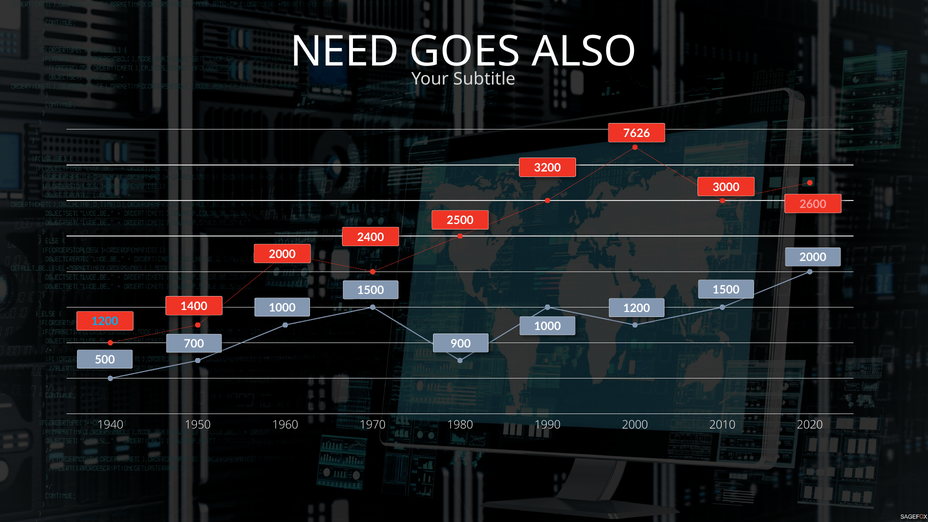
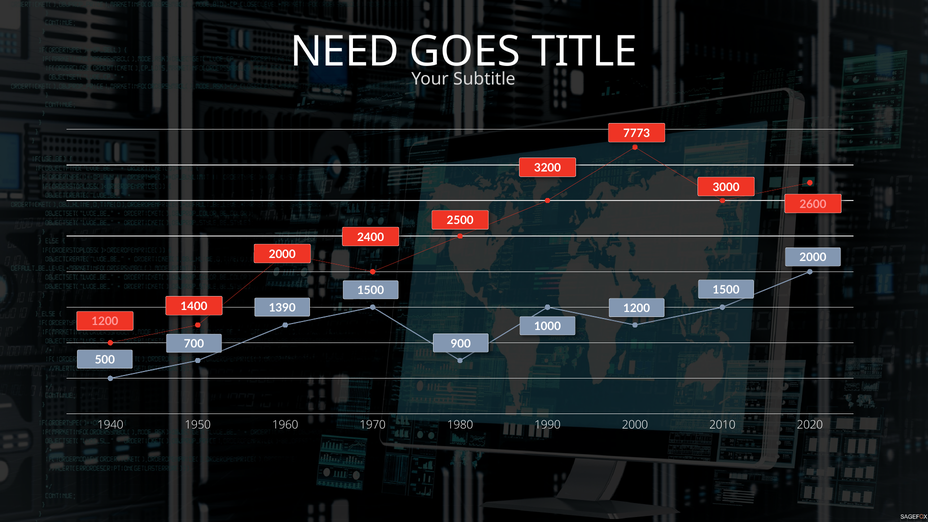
ALSO: ALSO -> TITLE (585, 52)
7626: 7626 -> 7773 (637, 133)
1000: 1000 -> 1390 (282, 308)
1200 colour: light blue -> pink (105, 322)
